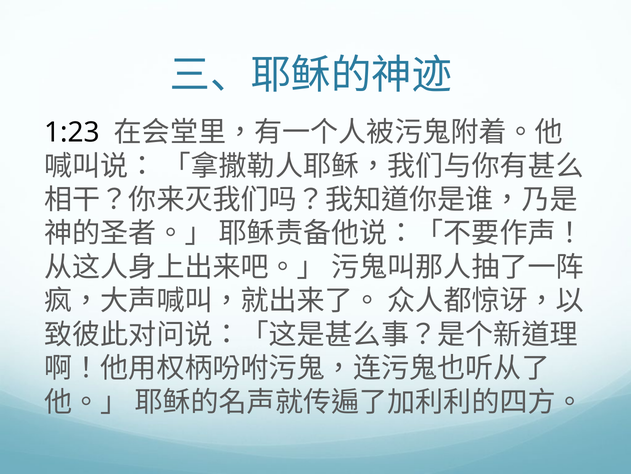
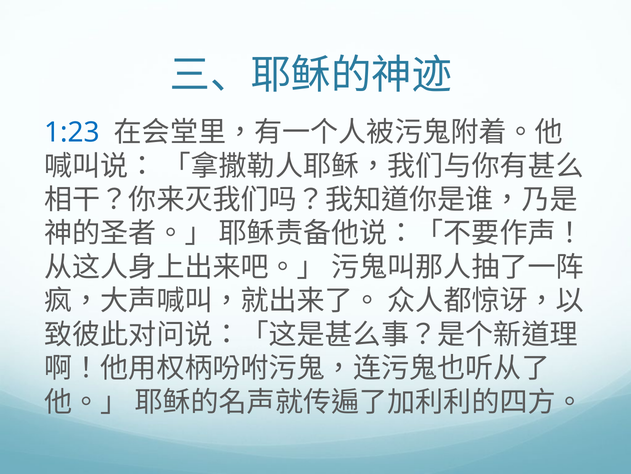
1:23 colour: black -> blue (72, 132)
